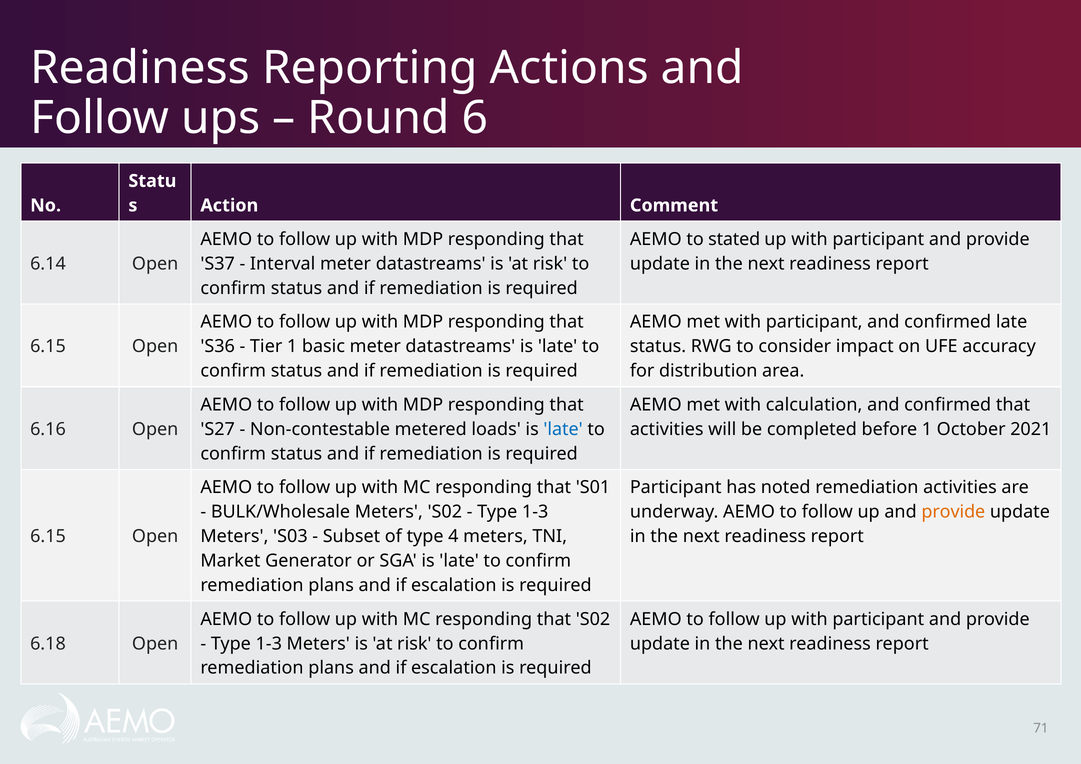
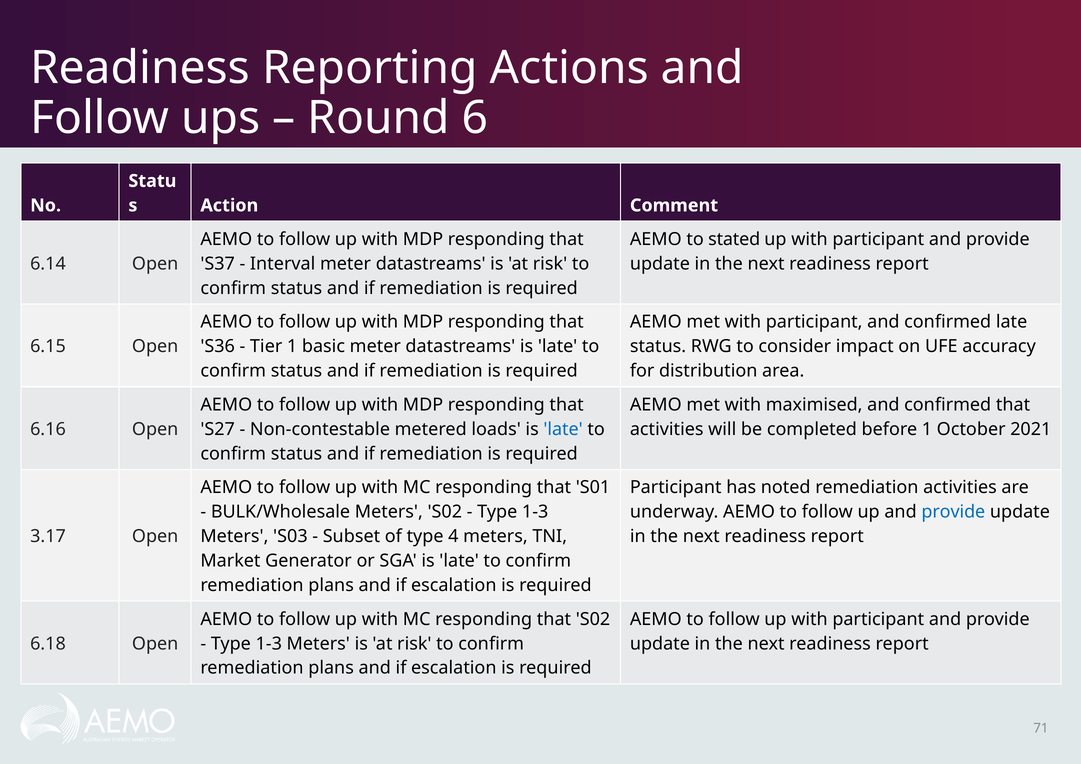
calculation: calculation -> maximised (814, 405)
provide colour: orange -> blue (953, 512)
6.15: 6.15 -> 3.17 (48, 537)
